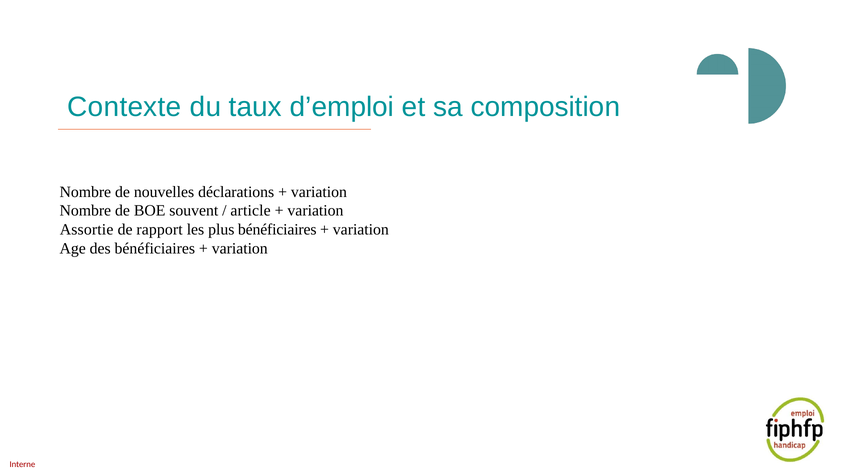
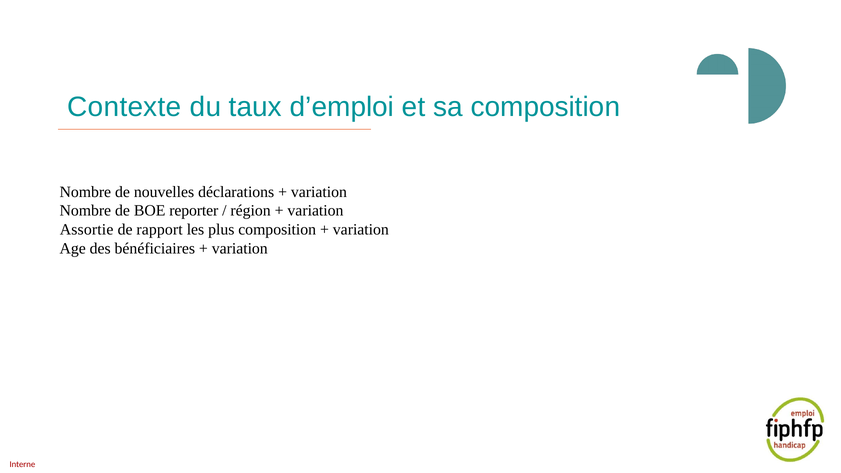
souvent: souvent -> reporter (194, 211)
article: article -> région (251, 211)
plus bénéficiaires: bénéficiaires -> composition (277, 230)
